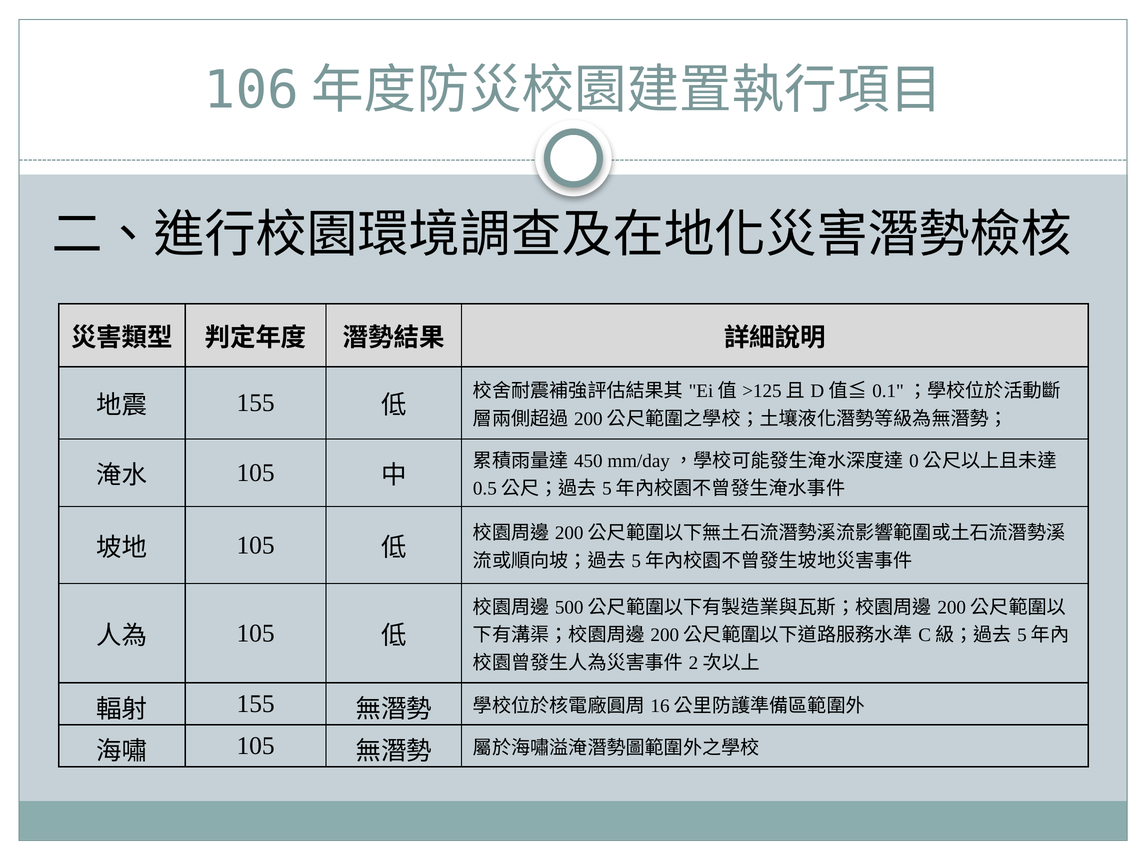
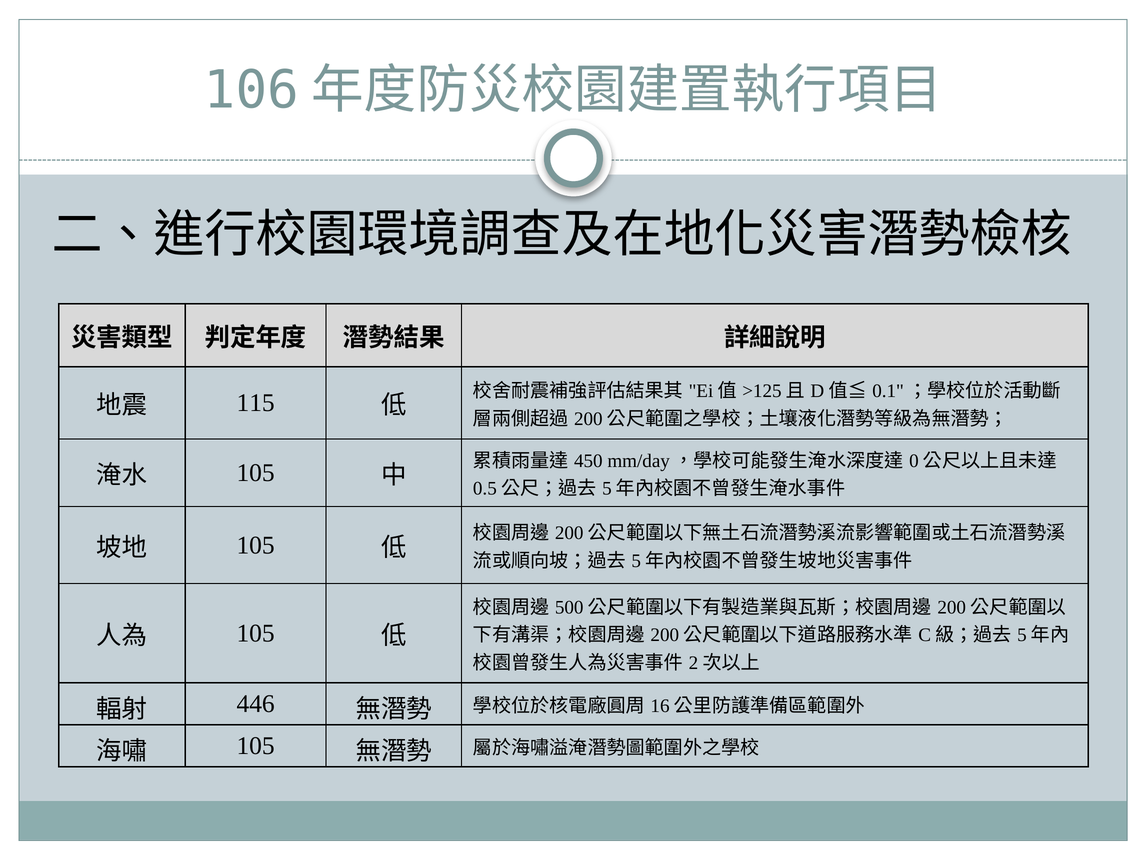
155: 155 -> 115 (256, 403)
155: 155 -> 446 (256, 704)
